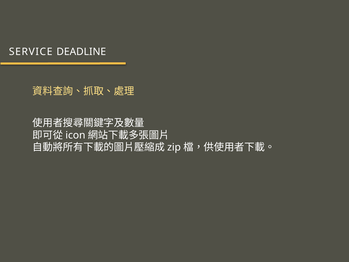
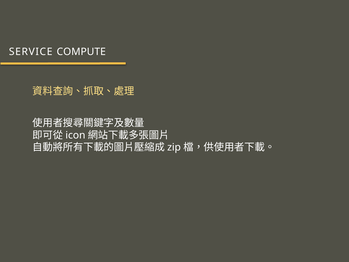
DEADLINE: DEADLINE -> COMPUTE (81, 52)
